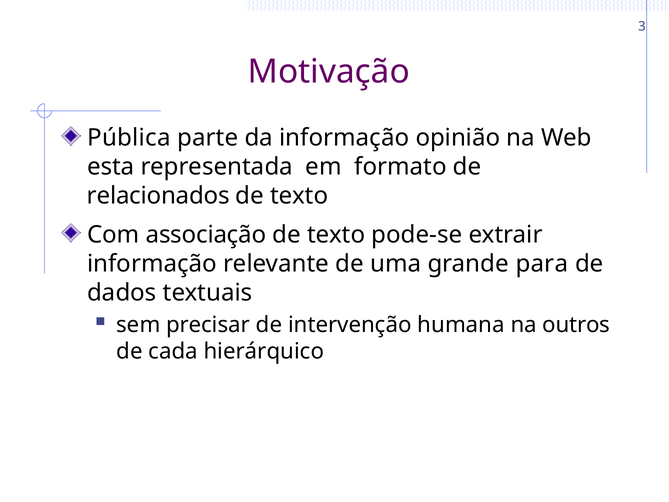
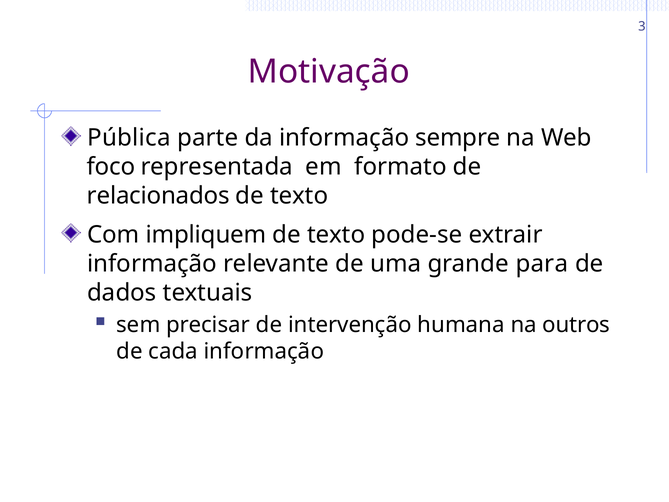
opinião: opinião -> sempre (458, 138)
esta: esta -> foco (111, 167)
associação: associação -> impliquem (206, 235)
cada hierárquico: hierárquico -> informação (264, 351)
